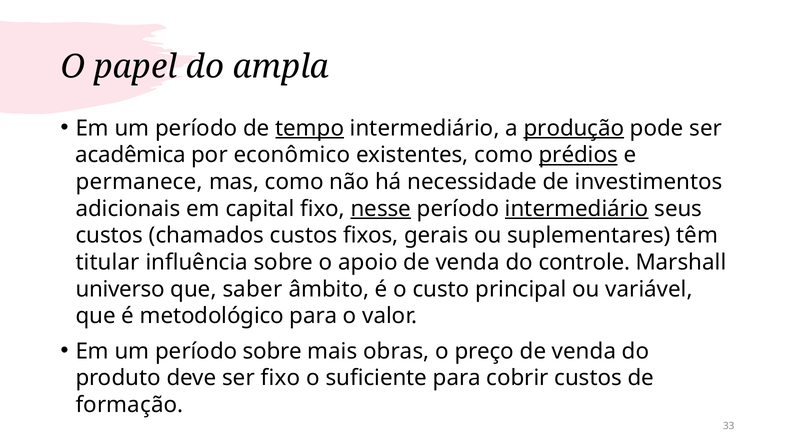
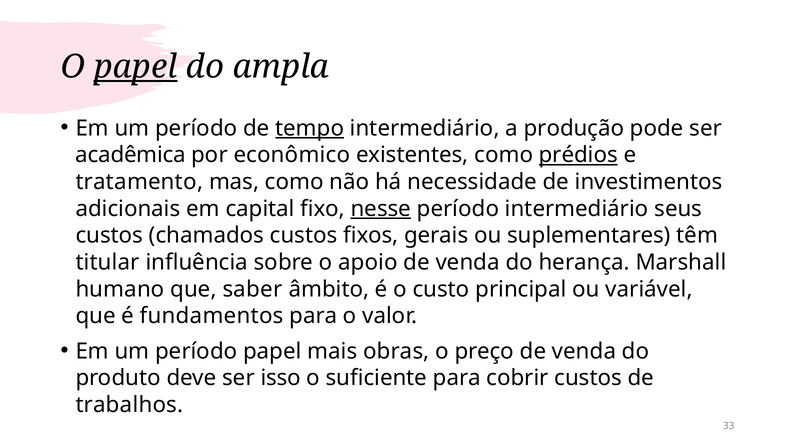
papel underline: none -> present (136, 67)
produção underline: present -> none (574, 128)
permanece: permanece -> tratamento (139, 182)
intermediário underline: present -> none (577, 209)
controle: controle -> herança (584, 262)
universo: universo -> humano (120, 289)
metodológico: metodológico -> fundamentos (212, 316)
período sobre: sobre -> papel (272, 351)
ser fixo: fixo -> isso (281, 378)
formação: formação -> trabalhos (129, 405)
